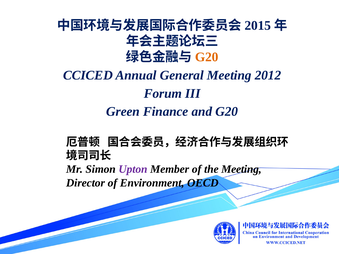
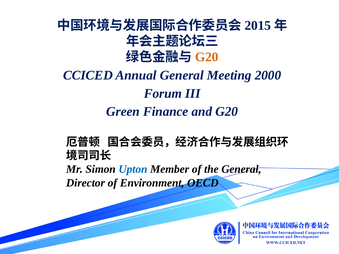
2012: 2012 -> 2000 (268, 75)
Upton colour: purple -> blue (133, 169)
the Meeting: Meeting -> General (241, 169)
